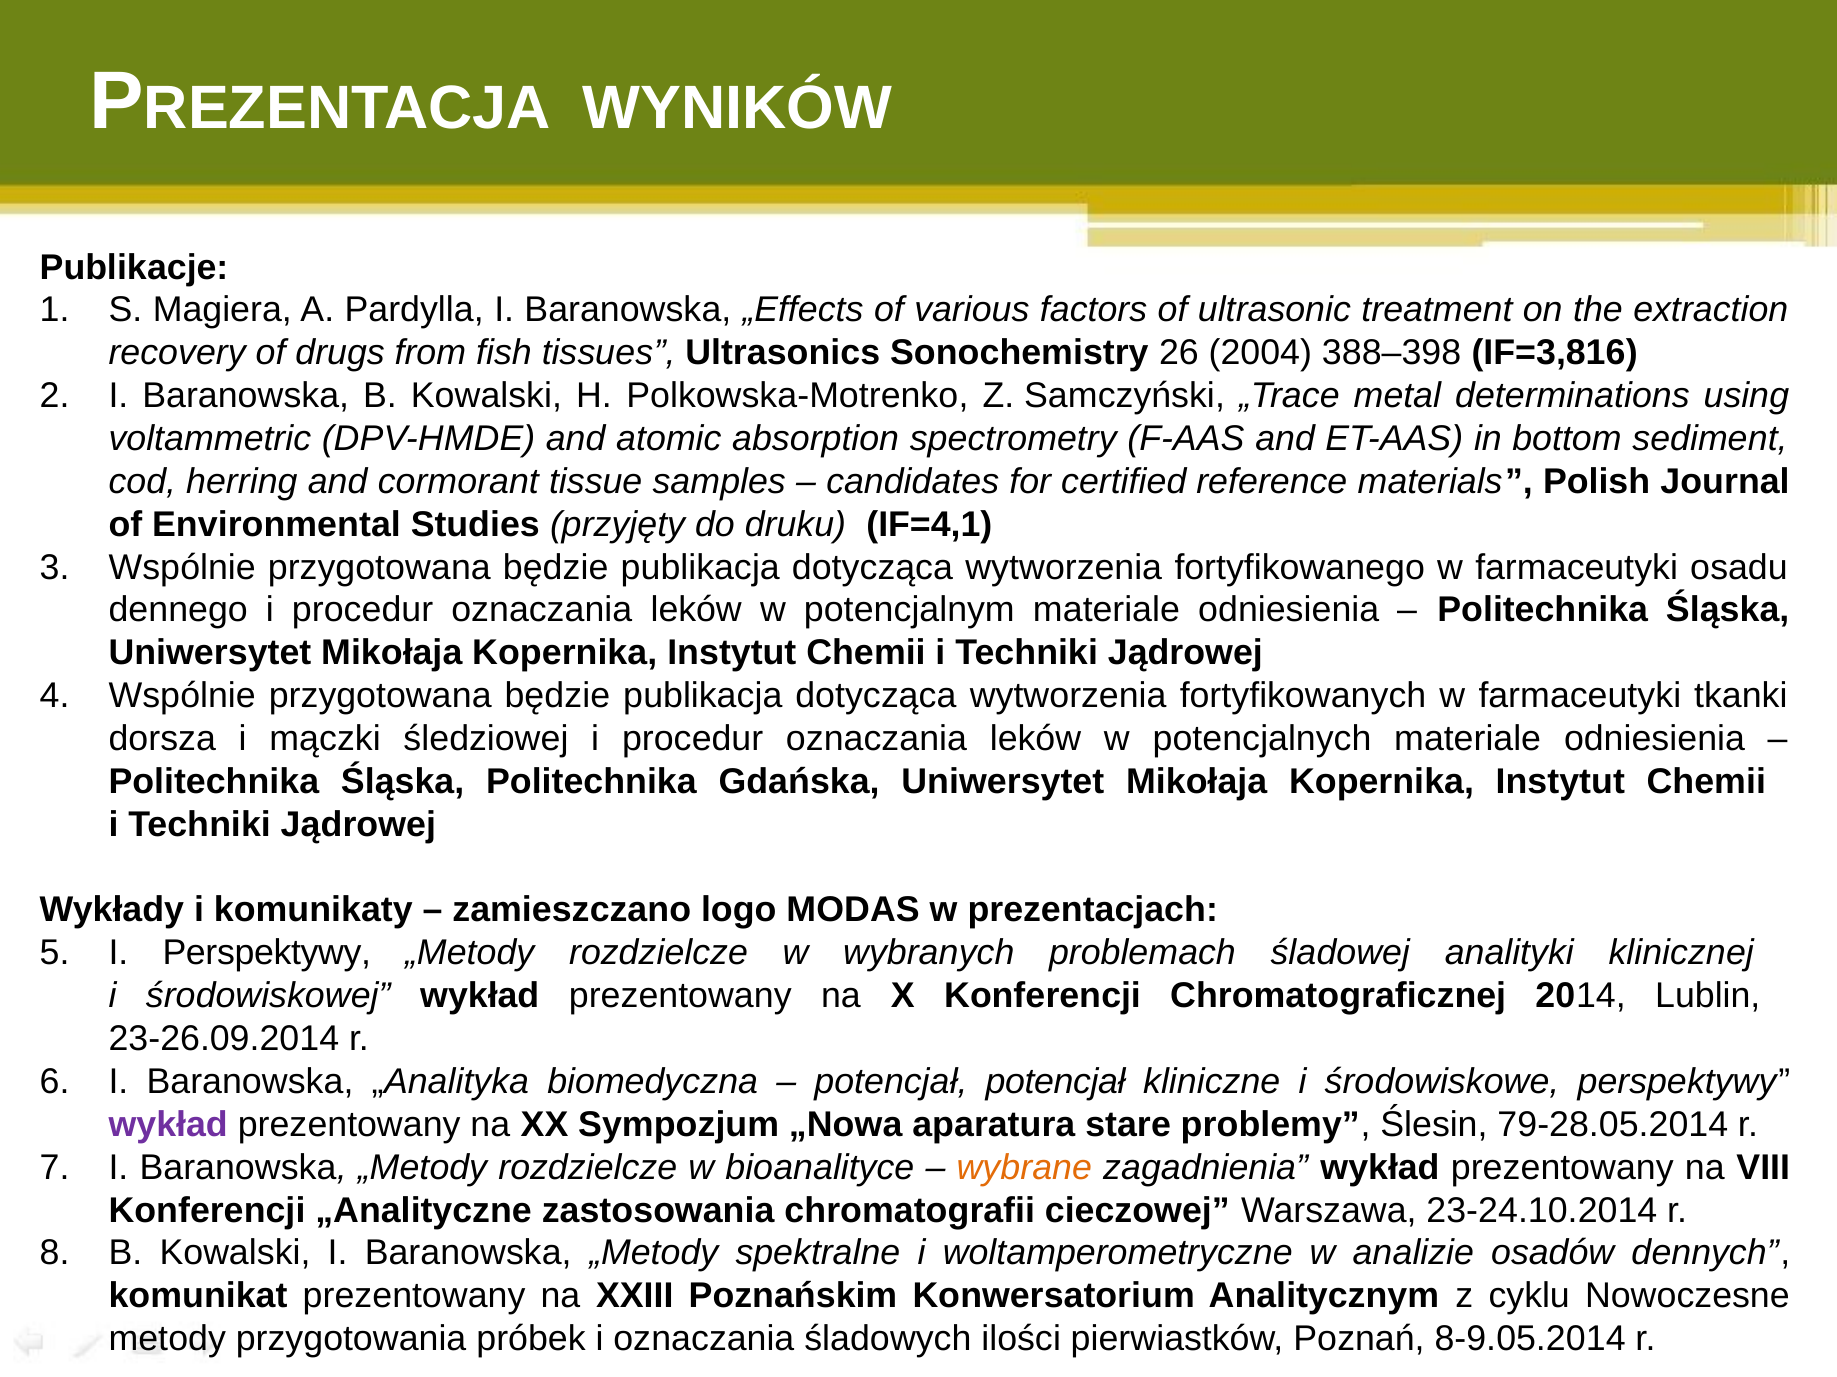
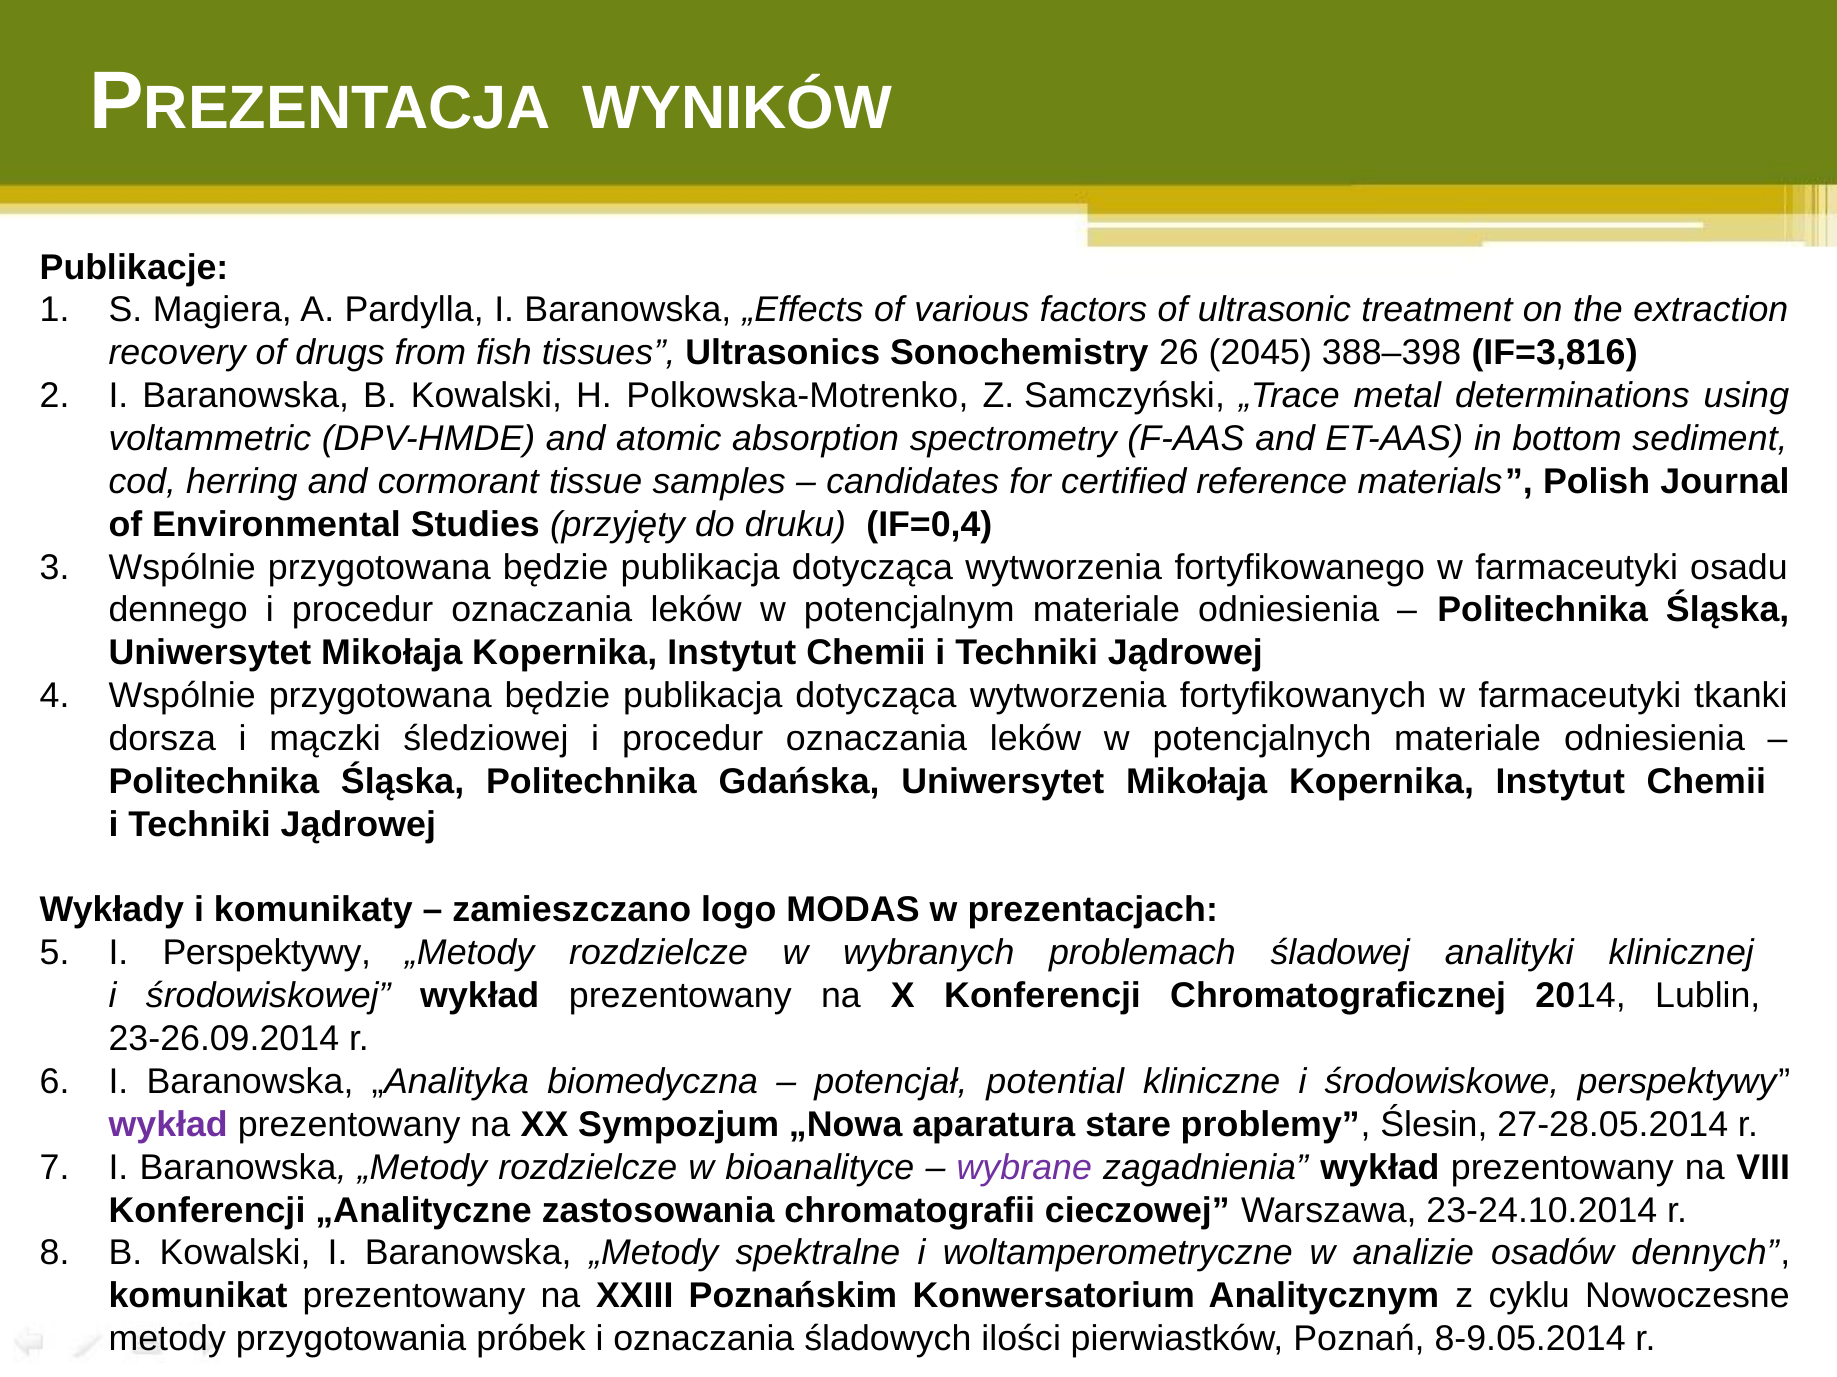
2004: 2004 -> 2045 (1260, 353)
IF=4,1: IF=4,1 -> IF=0,4 (929, 525)
potencjał potencjał: potencjał -> potential (1055, 1082)
79-28.05.2014: 79-28.05.2014 -> 27-28.05.2014 (1613, 1125)
wybrane colour: orange -> purple (1024, 1168)
